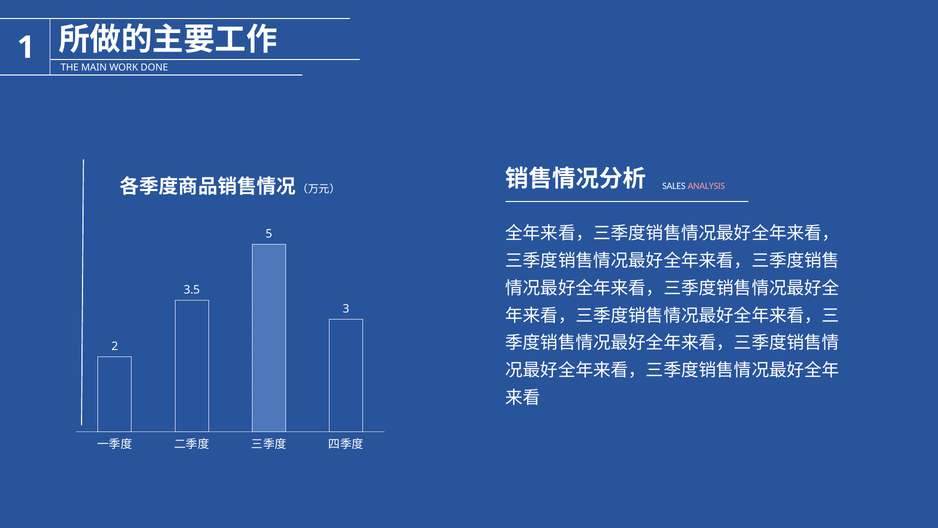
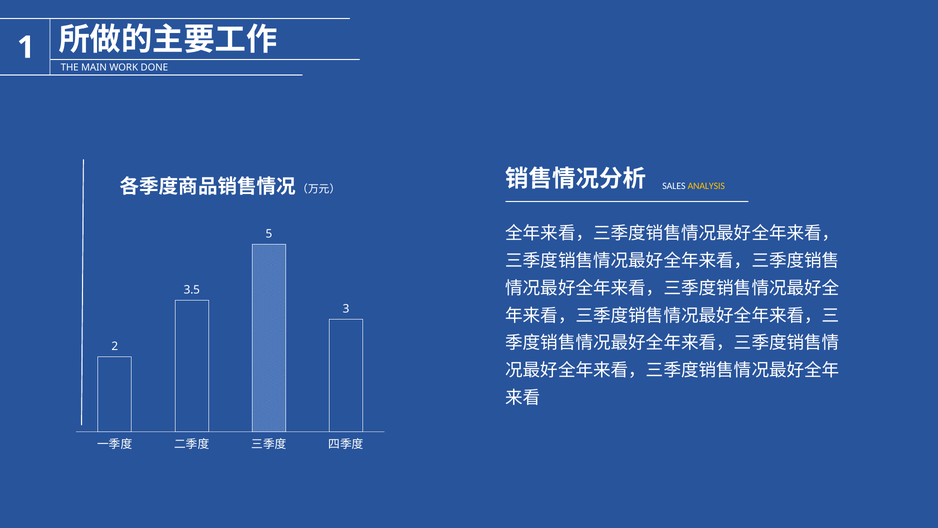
ANALYSIS colour: pink -> yellow (706, 186)
